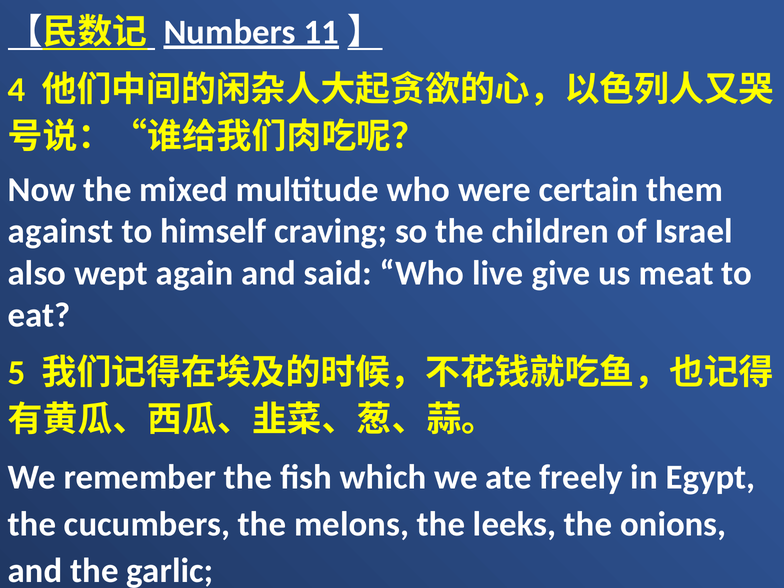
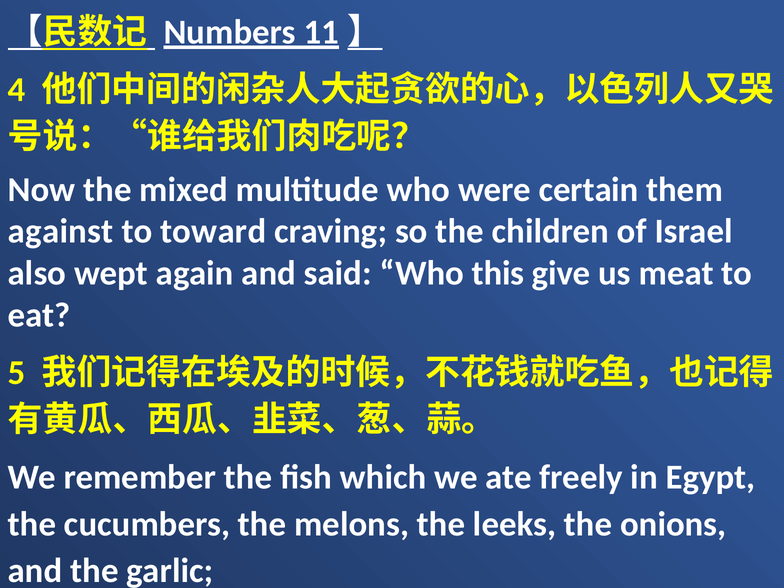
himself: himself -> toward (213, 231)
live: live -> this (498, 273)
